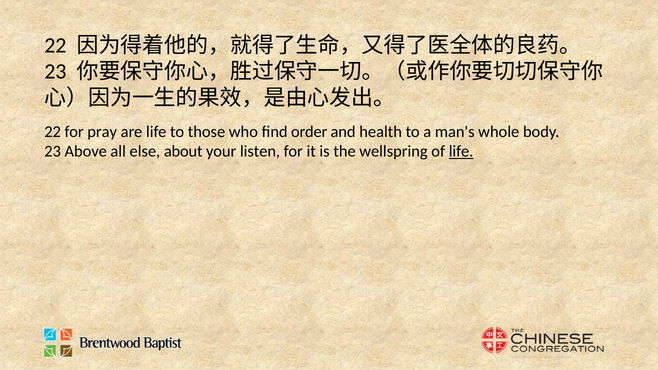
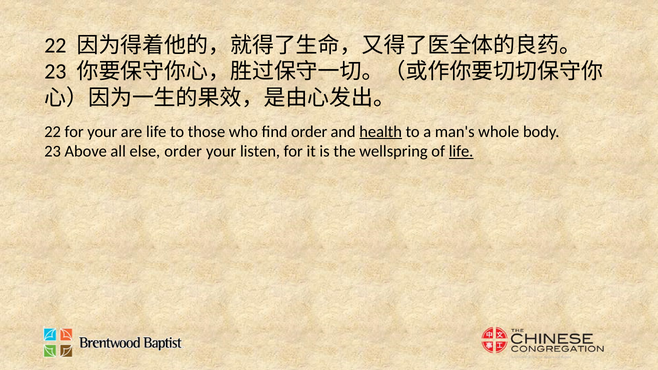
for pray: pray -> your (102, 132)
health underline: none -> present (381, 132)
else about: about -> order (183, 151)
